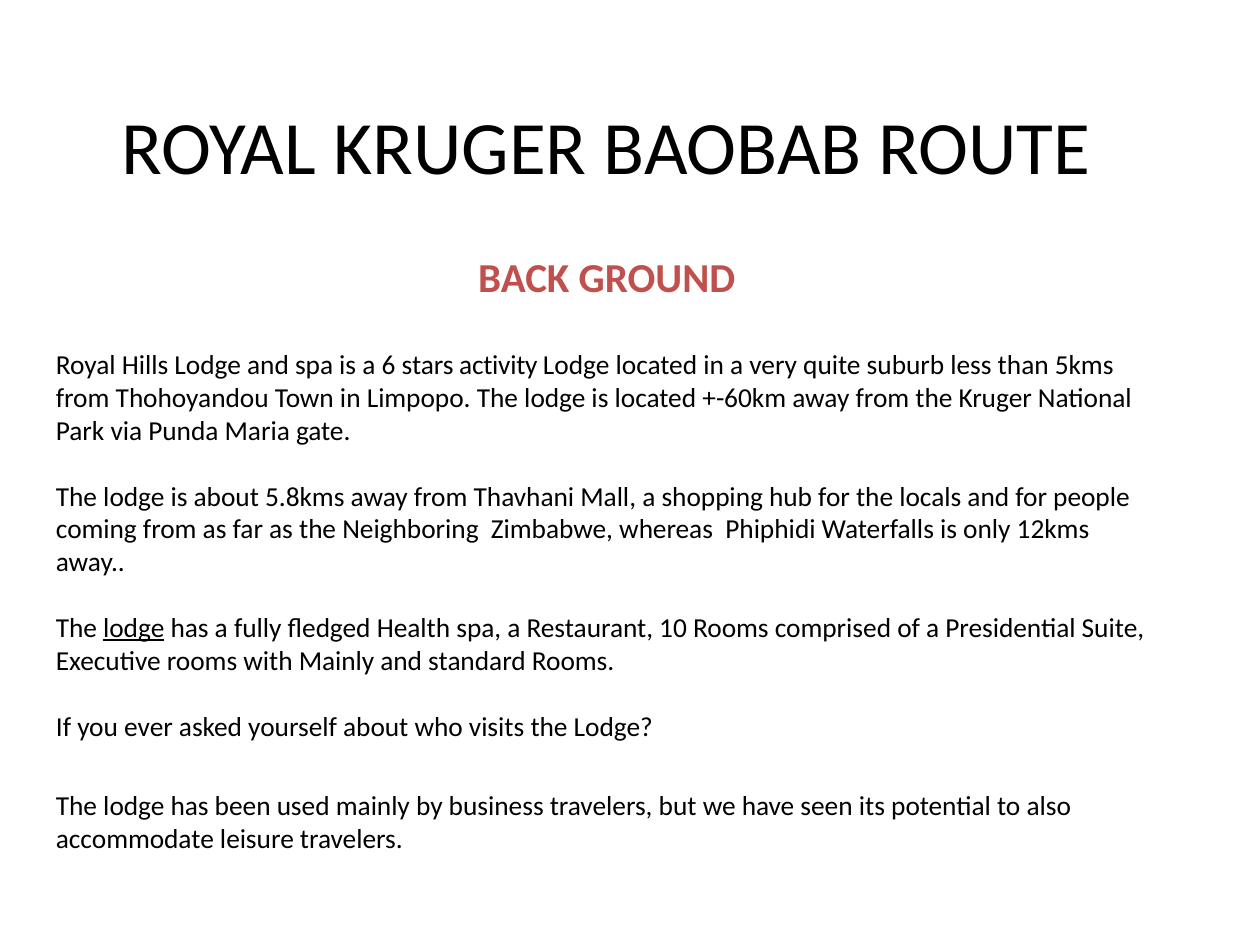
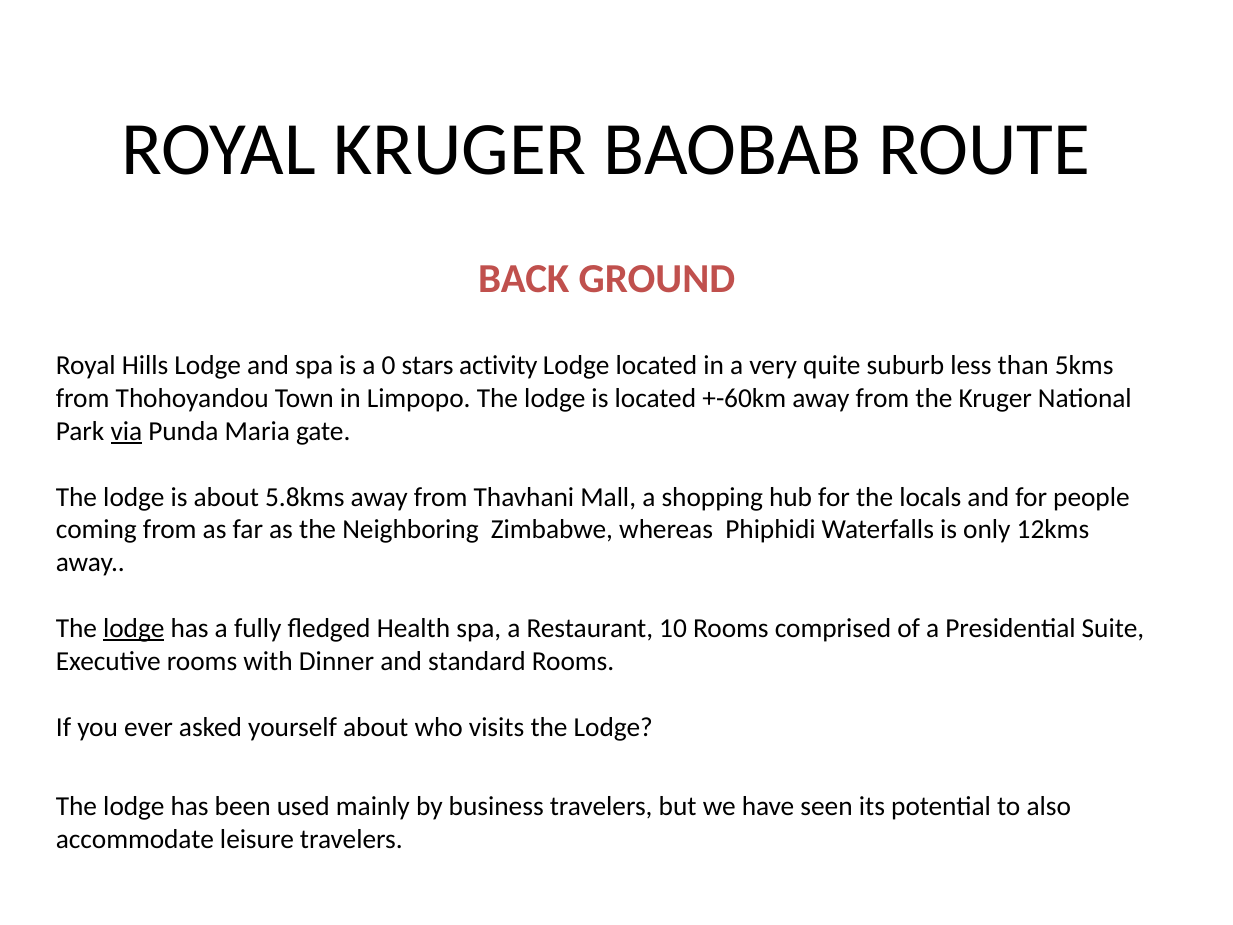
6: 6 -> 0 (389, 365)
via underline: none -> present (126, 431)
with Mainly: Mainly -> Dinner (336, 661)
